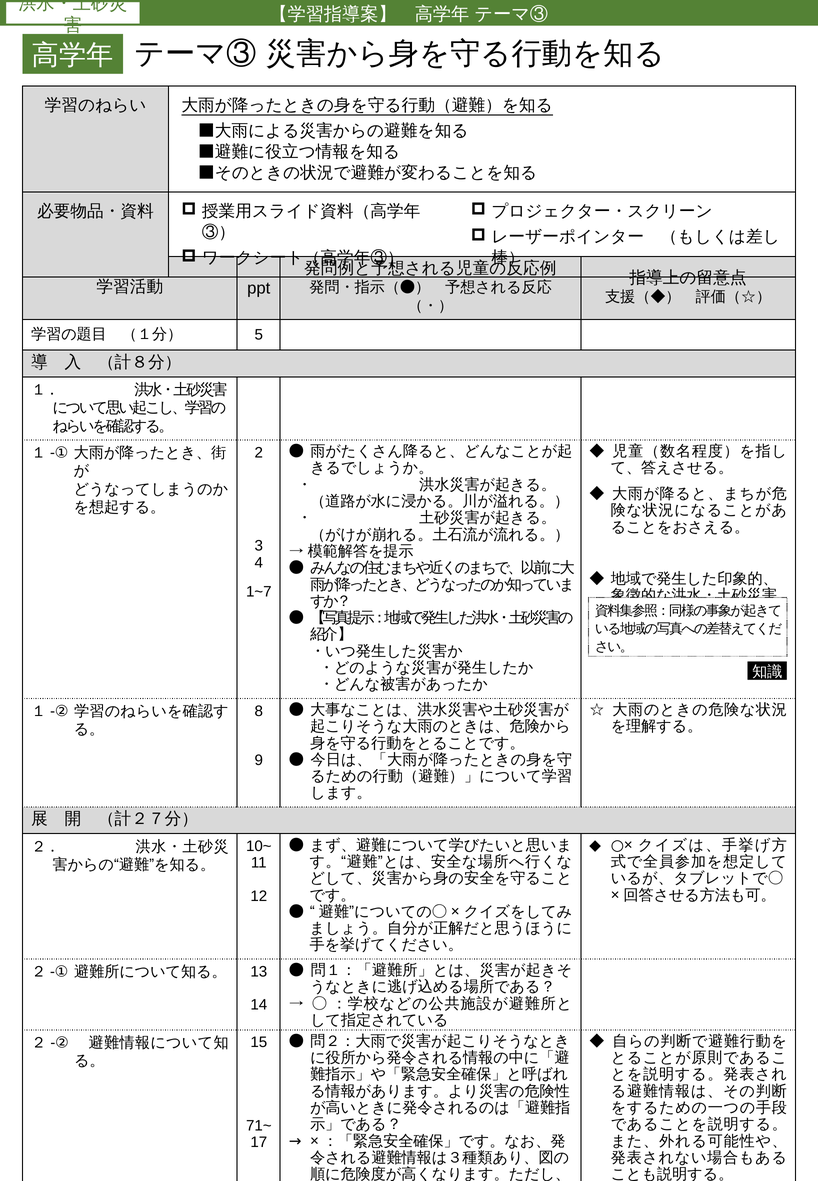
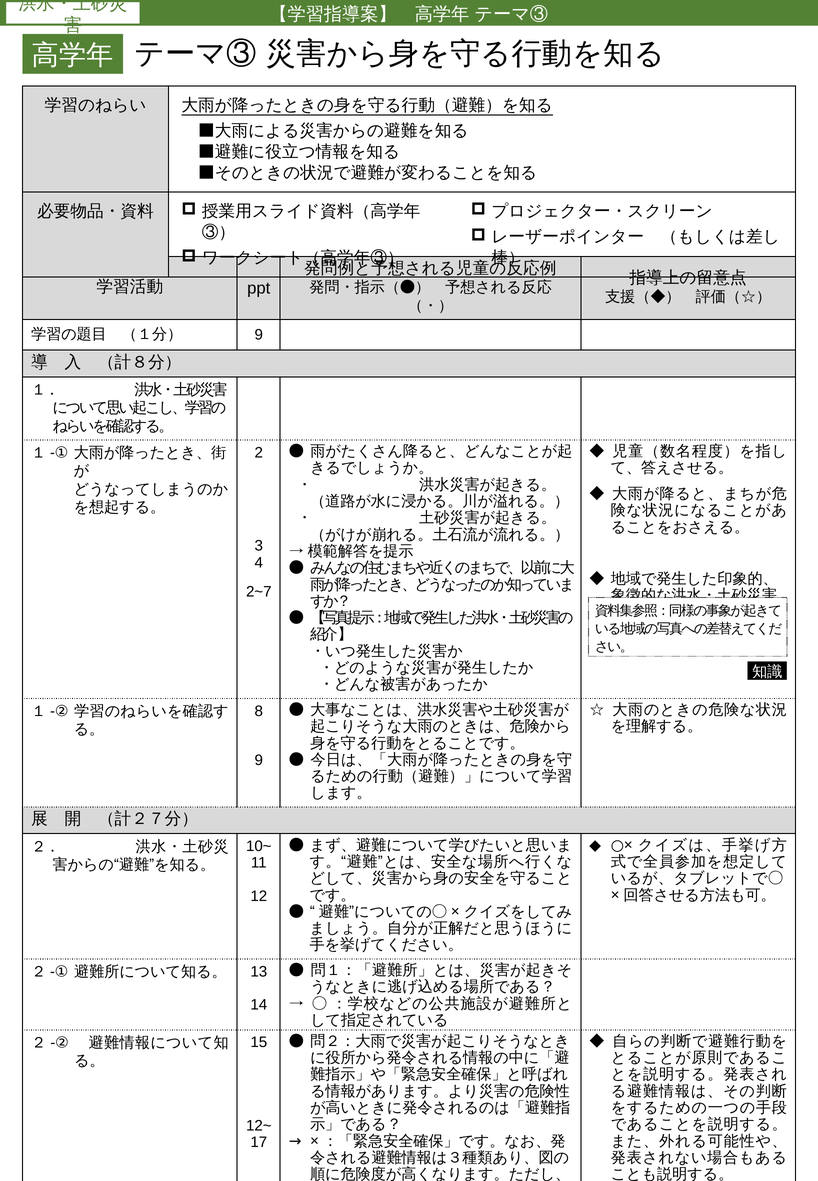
5: 5 -> 9 (259, 335)
1~7: 1~7 -> 2~7 (259, 592)
71~: 71~ -> 12~ (259, 1126)
